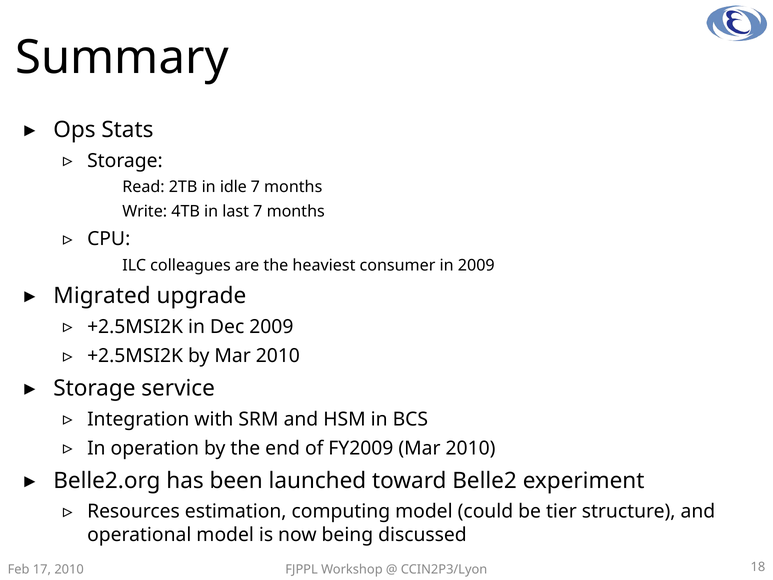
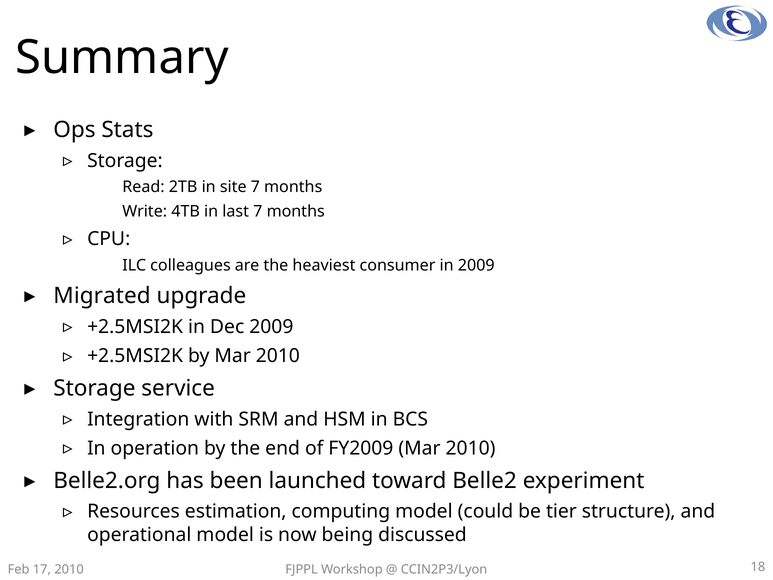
idle: idle -> site (233, 187)
